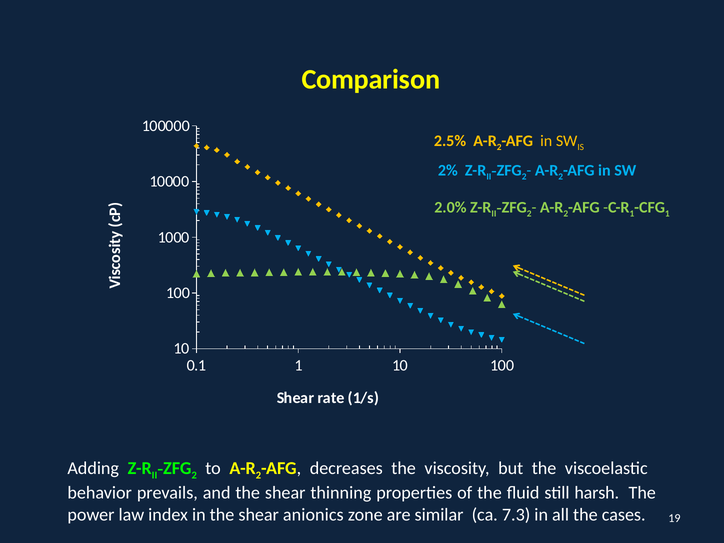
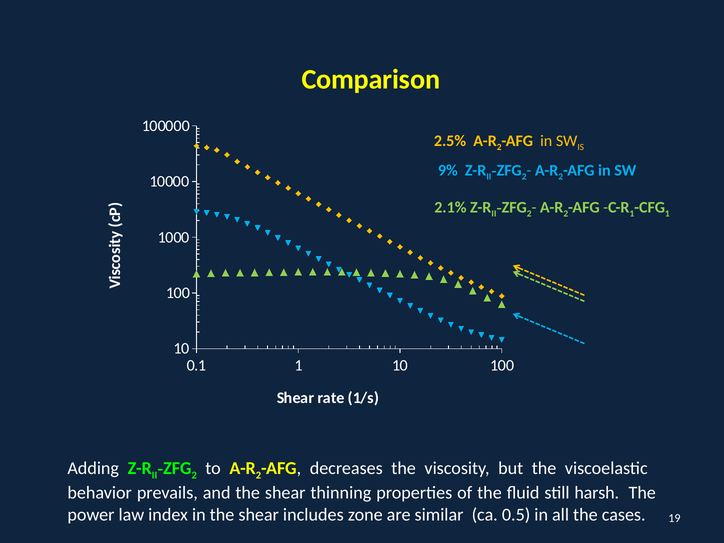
2%: 2% -> 9% (448, 170)
2.0%: 2.0% -> 2.1% (450, 207)
anionics: anionics -> includes (313, 515)
7.3: 7.3 -> 0.5 (516, 515)
